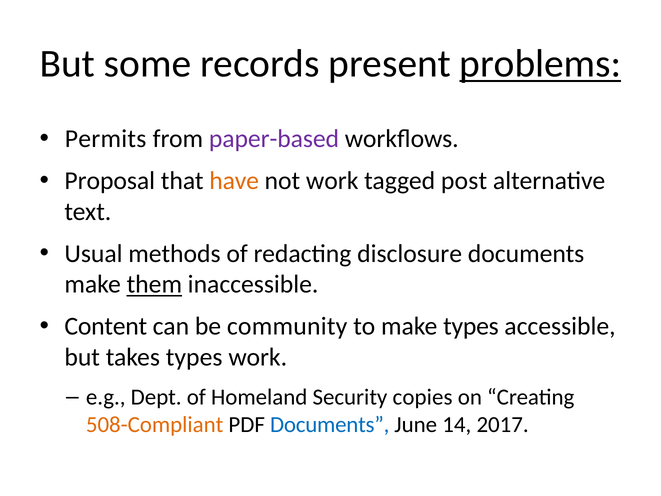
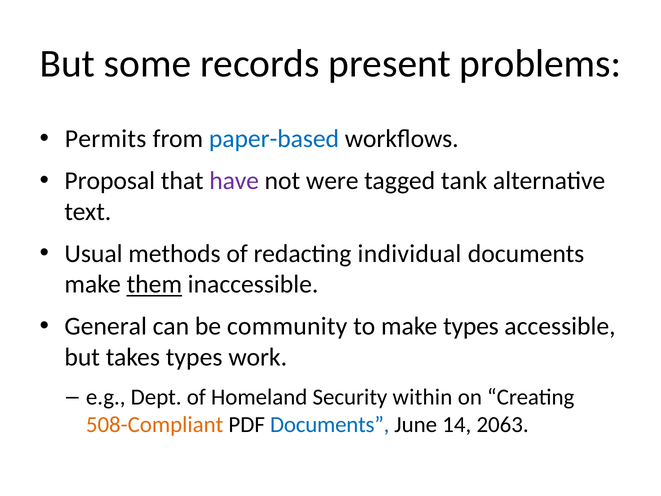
problems underline: present -> none (540, 64)
paper-based colour: purple -> blue (274, 139)
have colour: orange -> purple (234, 181)
not work: work -> were (332, 181)
post: post -> tank (464, 181)
disclosure: disclosure -> individual (410, 253)
Content: Content -> General (106, 326)
copies: copies -> within (423, 397)
2017: 2017 -> 2063 (503, 425)
